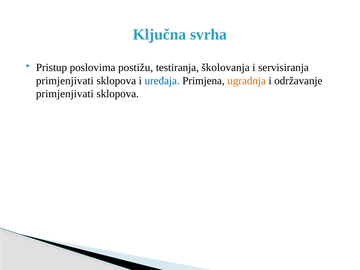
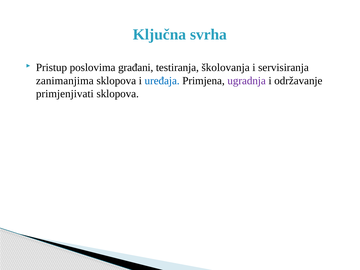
postižu: postižu -> građani (136, 67)
primjenjivati: primjenjivati -> zanimanjima (65, 81)
ugradnja colour: orange -> purple (247, 81)
